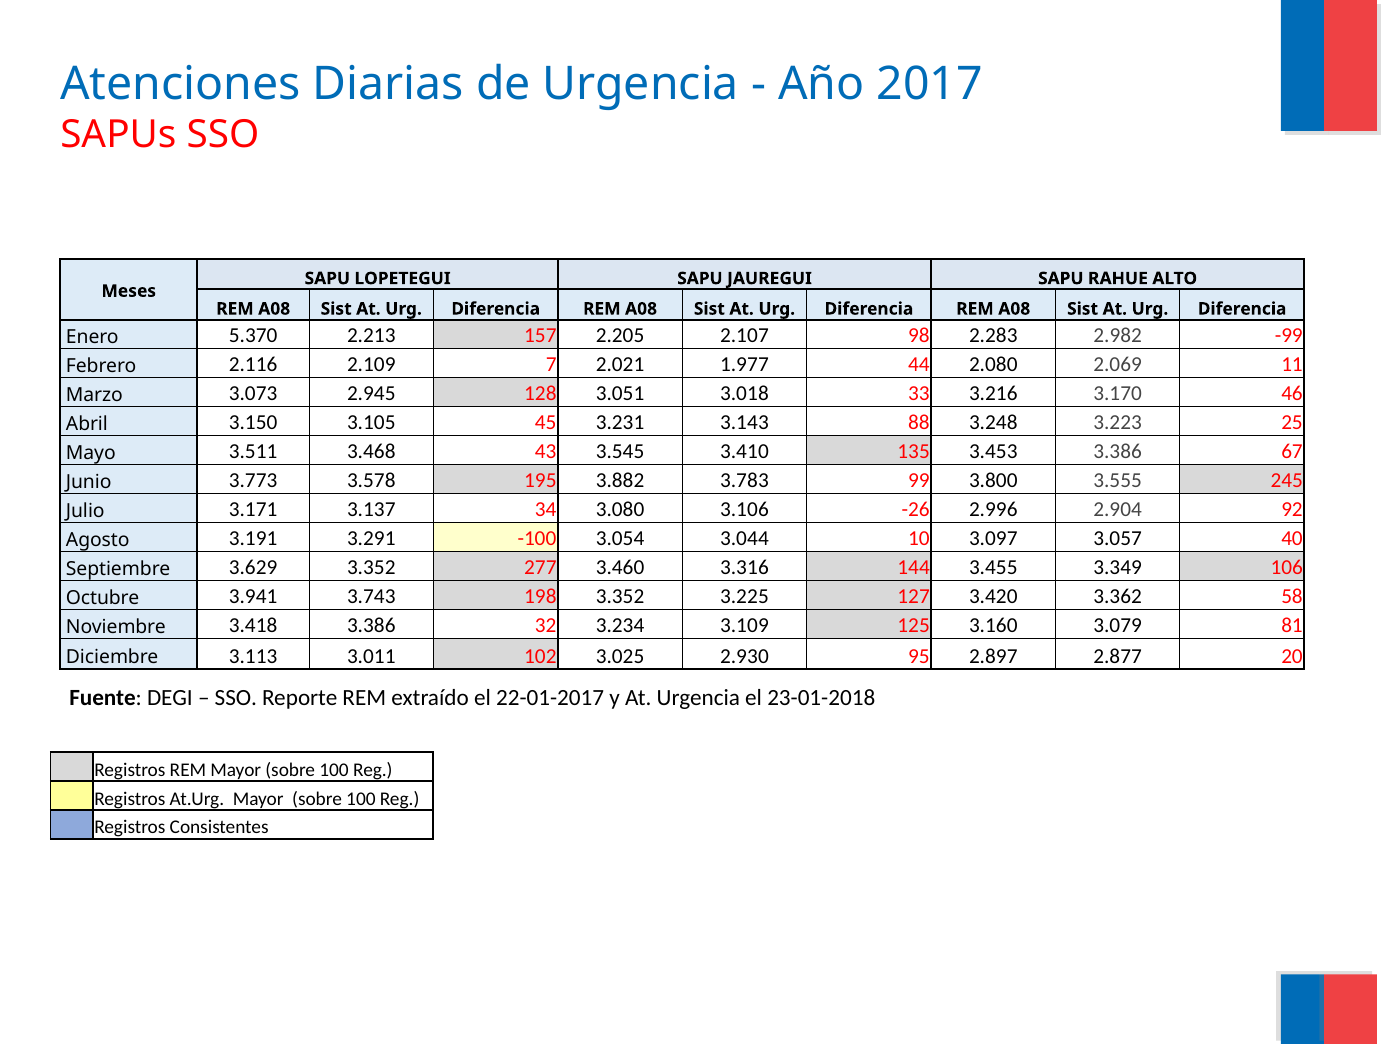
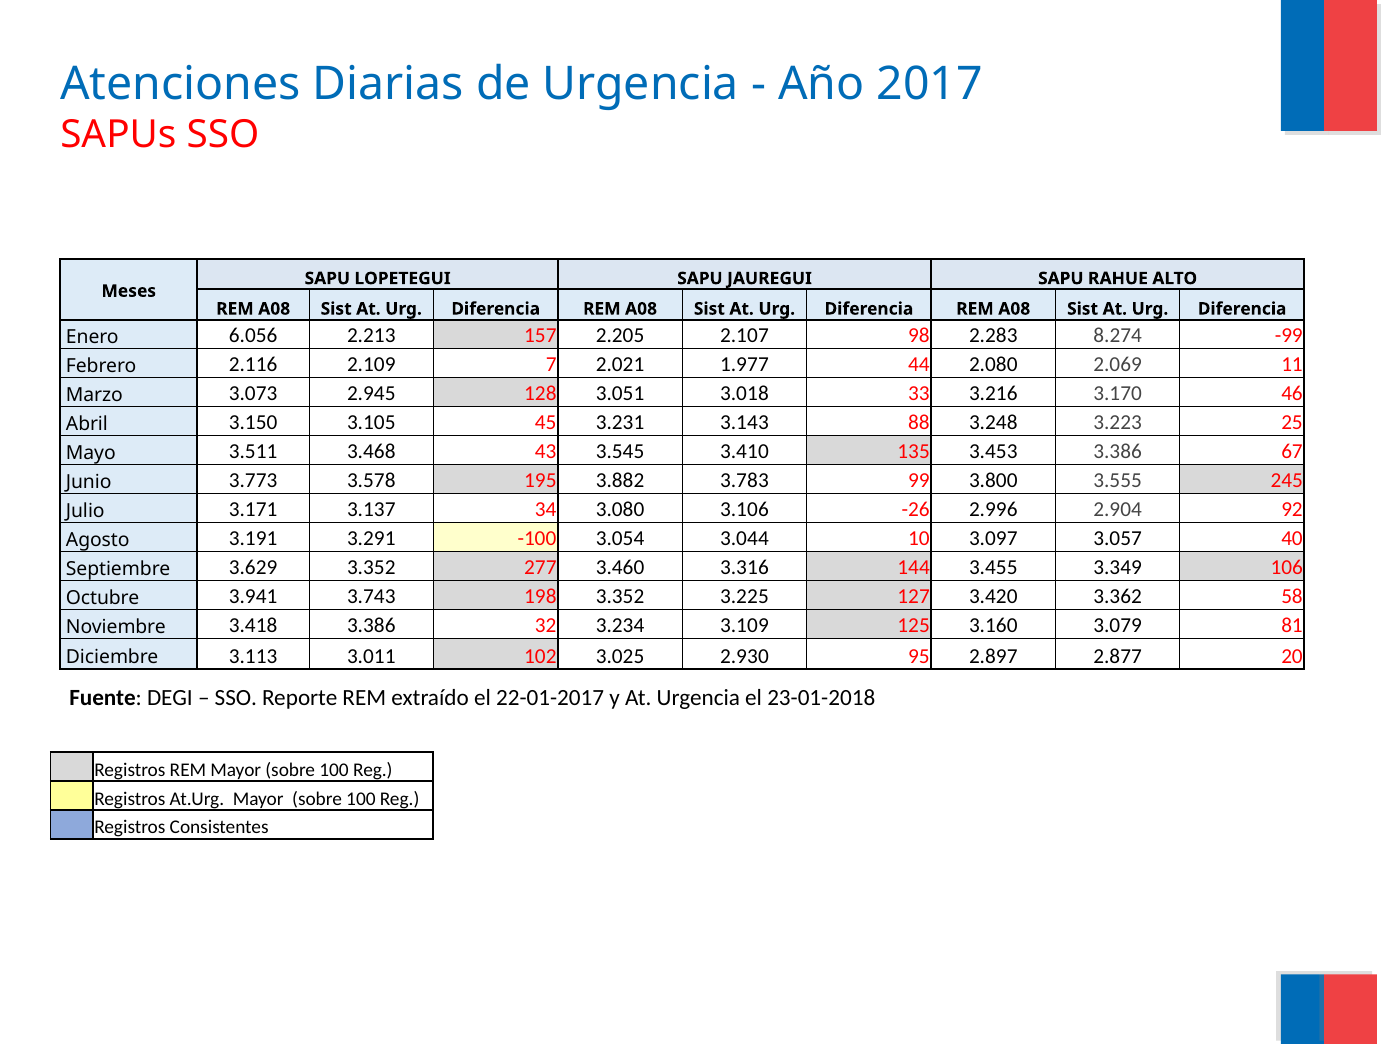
5.370: 5.370 -> 6.056 (253, 336)
2.982: 2.982 -> 8.274 (1118, 336)
